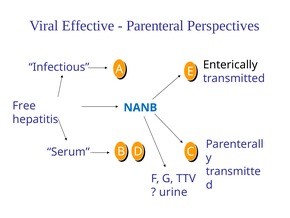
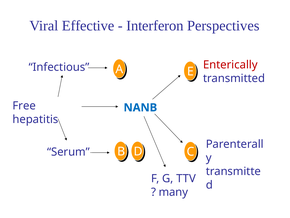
Parenteral: Parenteral -> Interferon (155, 26)
Enterically colour: black -> red (230, 65)
urine: urine -> many (173, 192)
